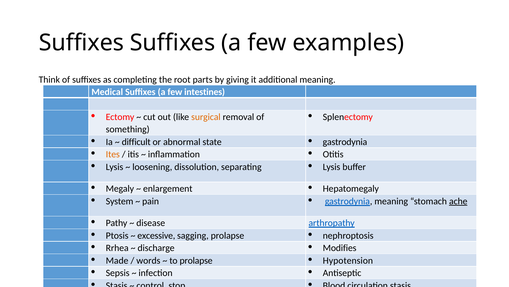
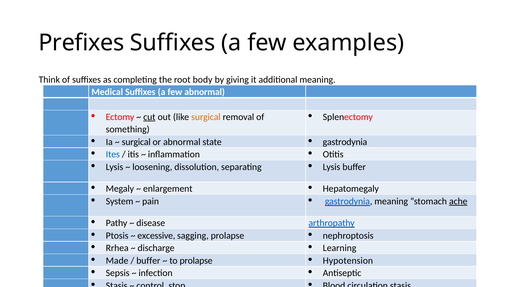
Suffixes: Suffixes -> Prefixes (81, 43)
parts: parts -> body (203, 80)
few intestines: intestines -> abnormal (205, 92)
cut underline: none -> present (149, 117)
difficult: difficult -> surgical (136, 142)
Ites colour: orange -> blue (113, 154)
Modifies: Modifies -> Learning (340, 247)
words: words -> buffer (148, 260)
